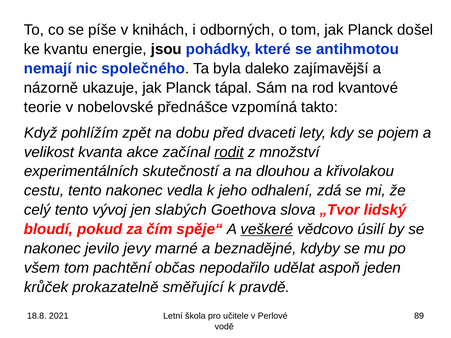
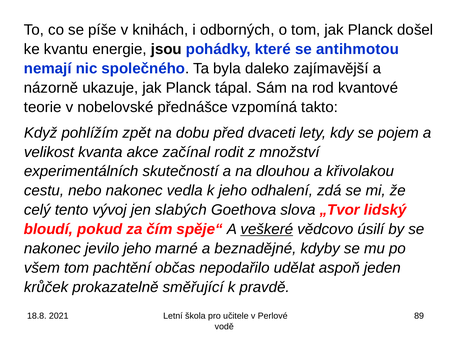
rodit underline: present -> none (229, 152)
cestu tento: tento -> nebo (85, 191)
jevilo jevy: jevy -> jeho (137, 249)
